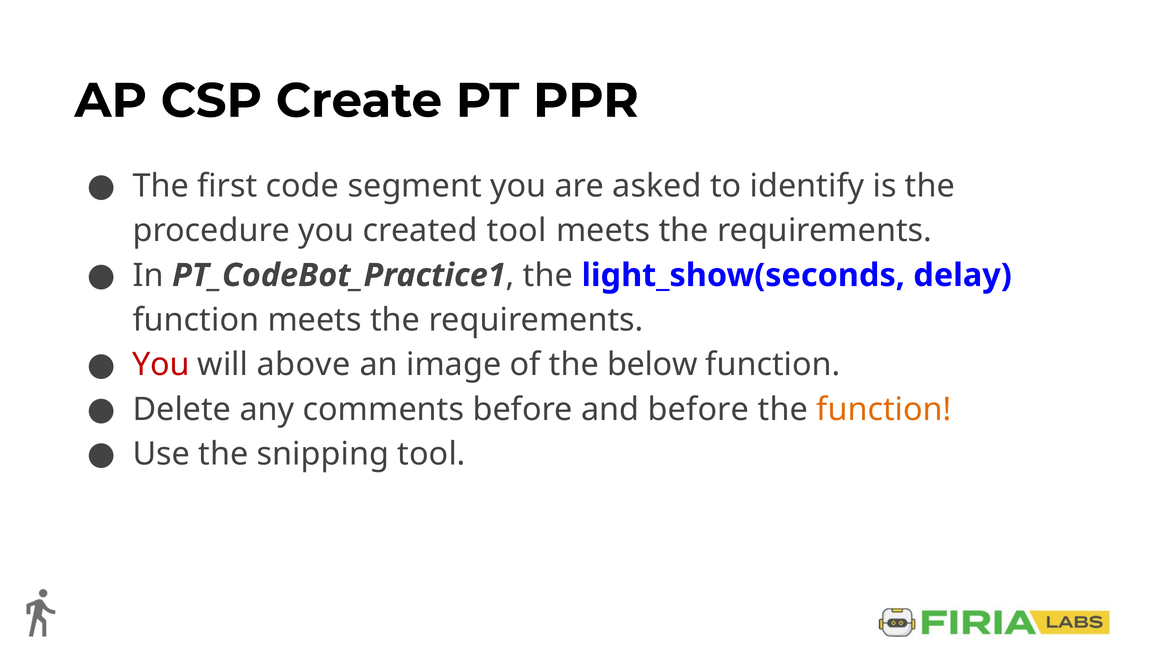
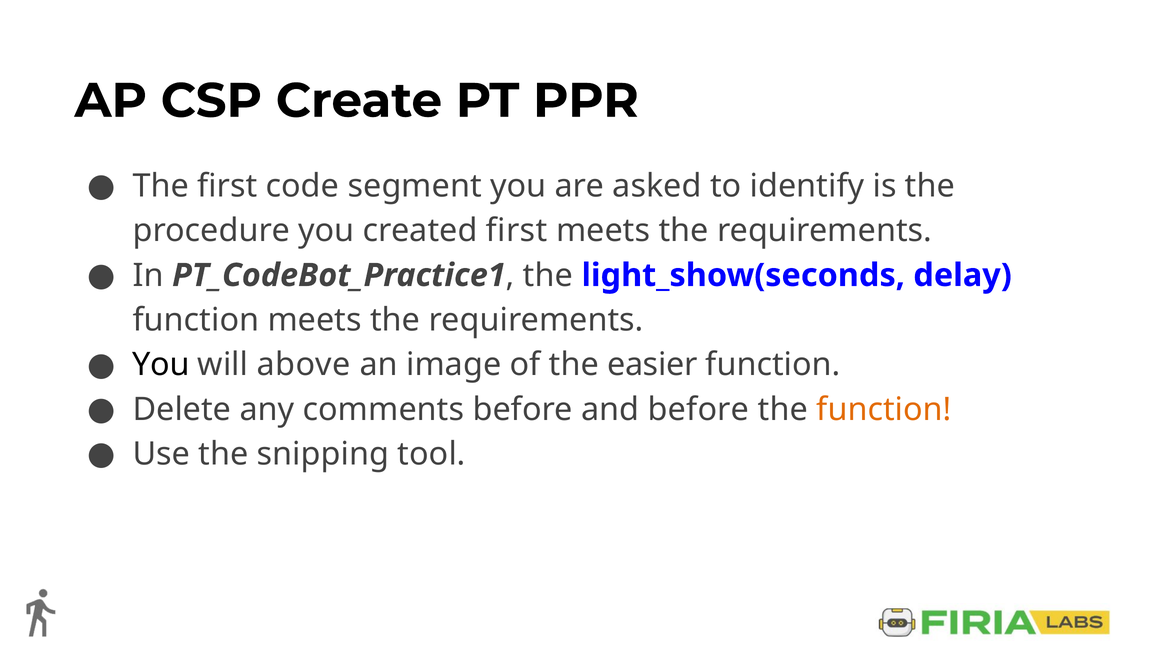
created tool: tool -> first (517, 231)
You colour: red -> black (161, 365)
below: below -> easier (652, 365)
